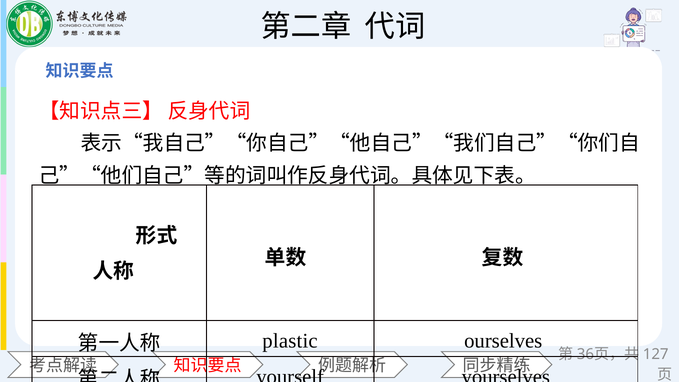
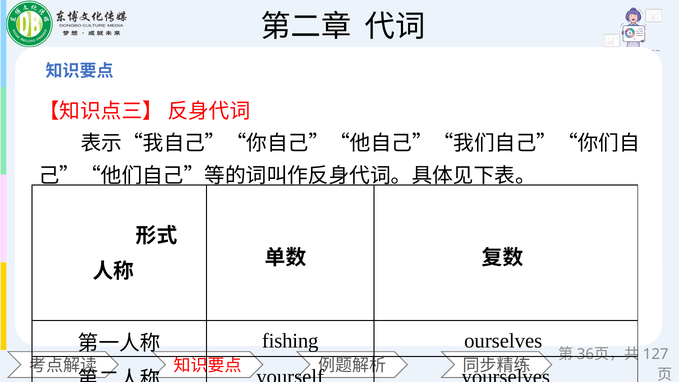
plastic: plastic -> fishing (290, 341)
